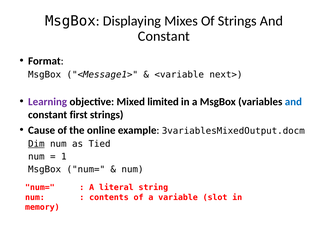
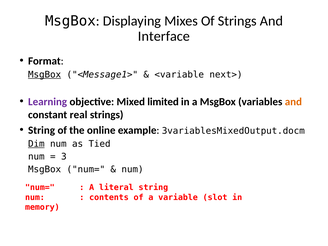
Constant: Constant -> Interface (164, 36)
MsgBox underline: none -> present (45, 75)
and colour: blue -> orange (293, 102)
first: first -> real (79, 115)
Cause: Cause -> String (42, 130)
1: 1 -> 3 (64, 157)
